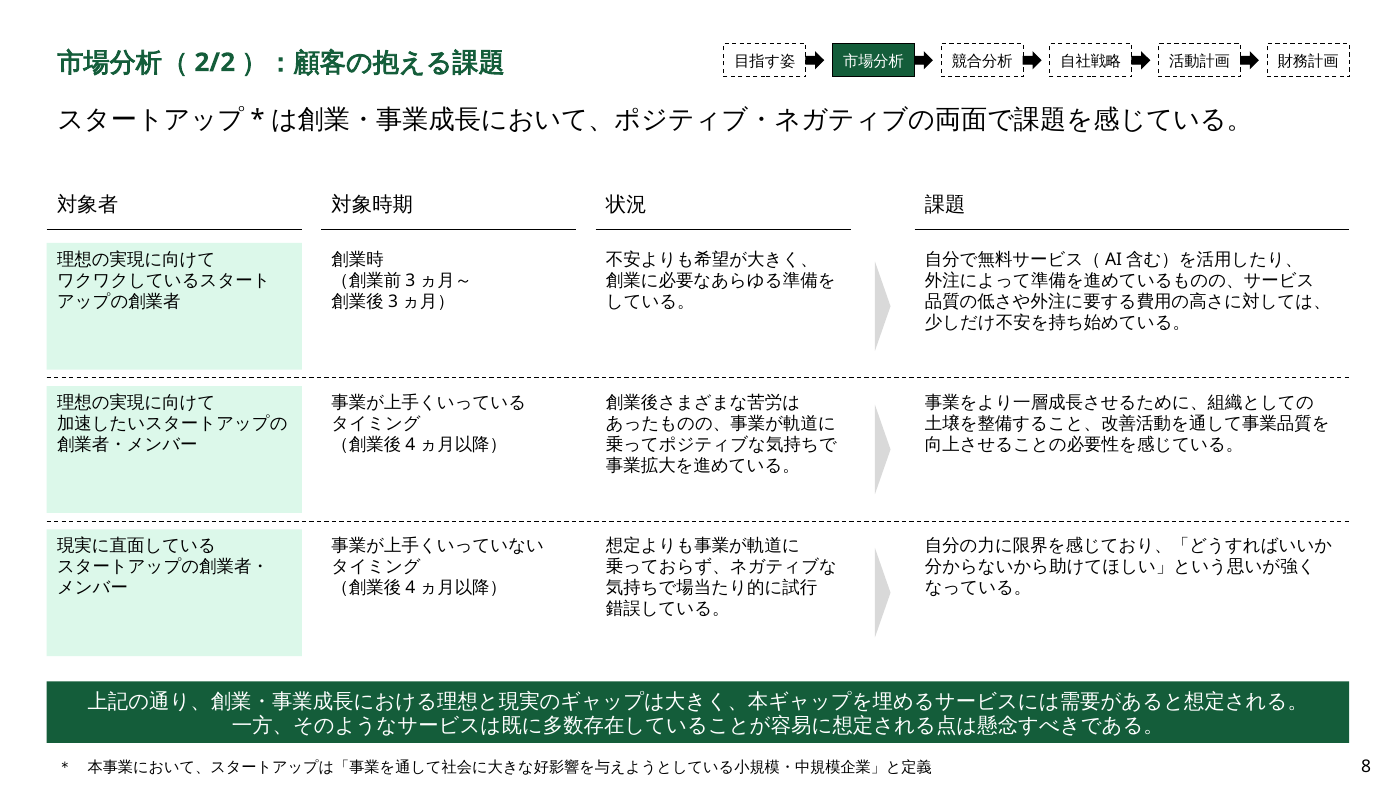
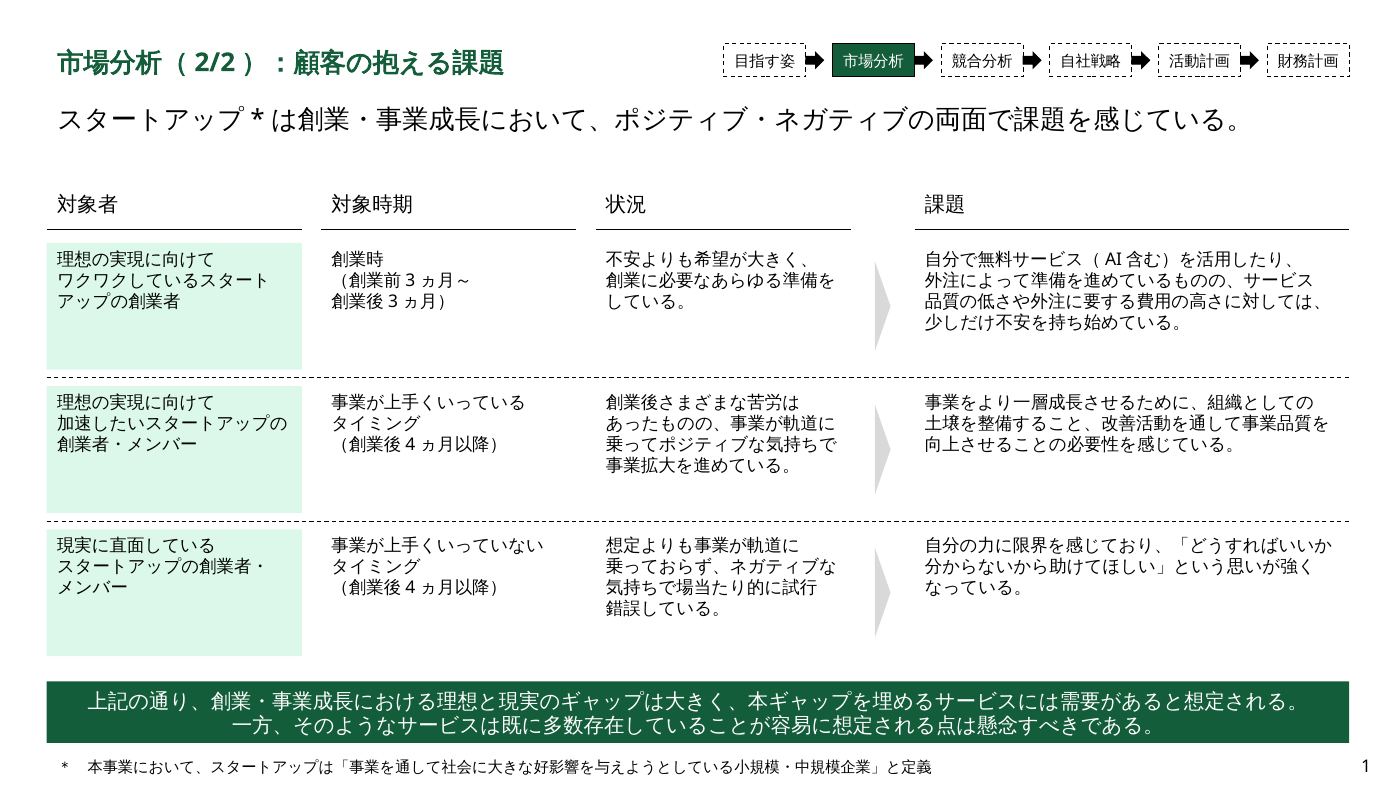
8: 8 -> 1 (1366, 767)
